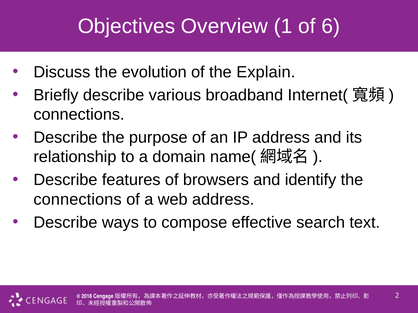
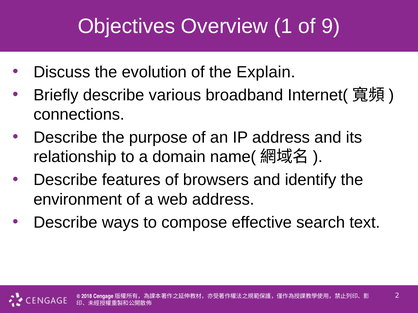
6: 6 -> 9 (331, 26)
connections: connections -> environment (78, 200)
